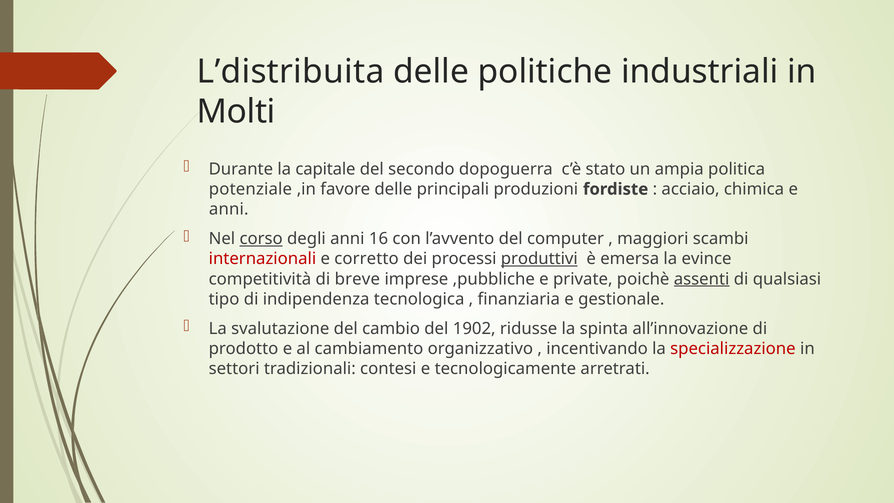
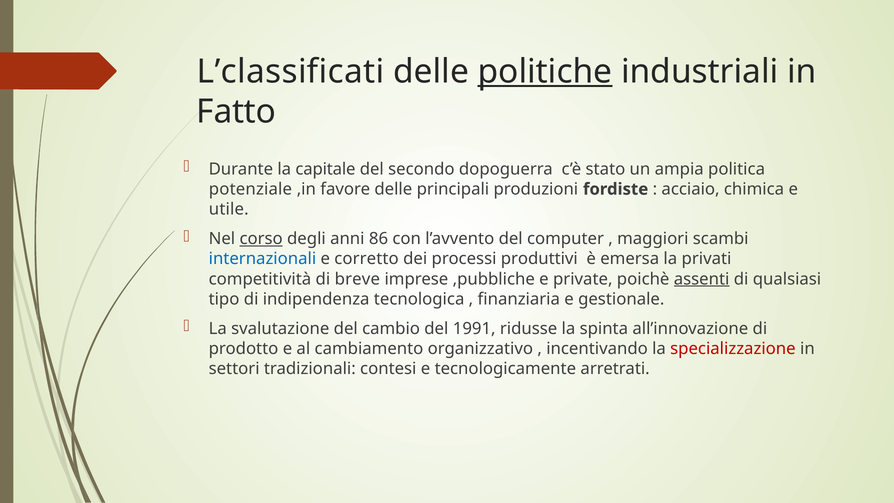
L’distribuita: L’distribuita -> L’classificati (291, 72)
politiche underline: none -> present (545, 72)
Molti: Molti -> Fatto (236, 112)
anni: anni -> utile (229, 209)
16: 16 -> 86 (379, 239)
internazionali colour: red -> blue (262, 259)
produttivi underline: present -> none (539, 259)
evince: evince -> privati (707, 259)
1902: 1902 -> 1991 (474, 328)
